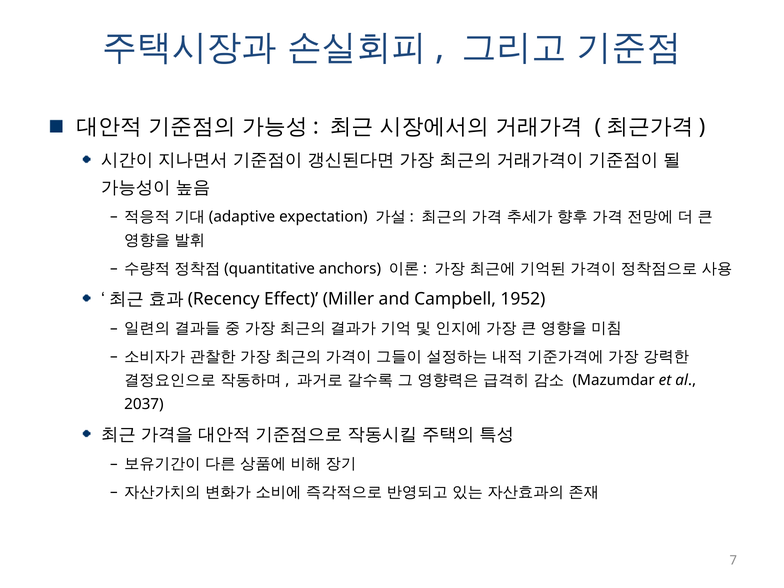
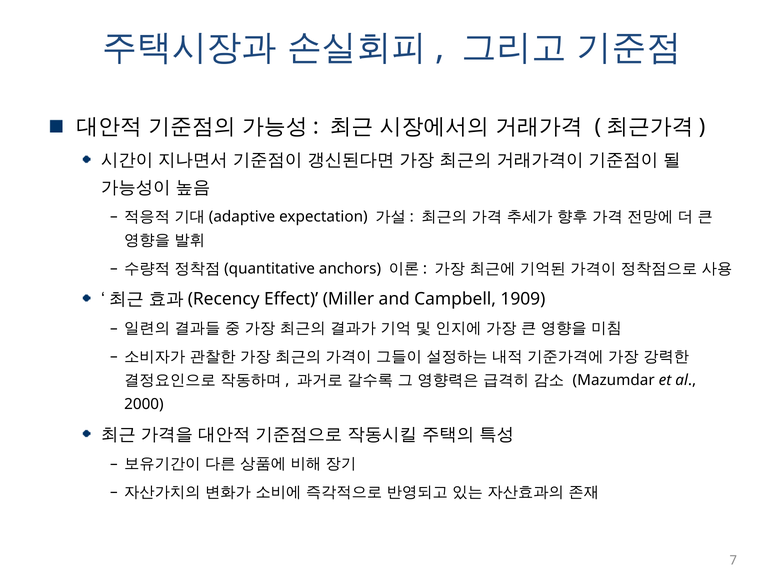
1952: 1952 -> 1909 (523, 299)
2037: 2037 -> 2000 (144, 404)
